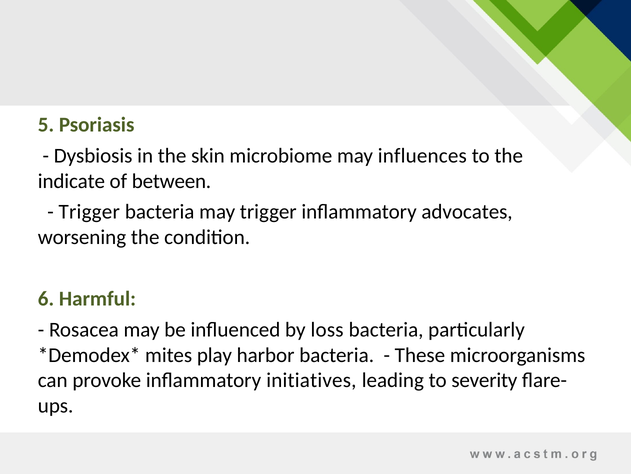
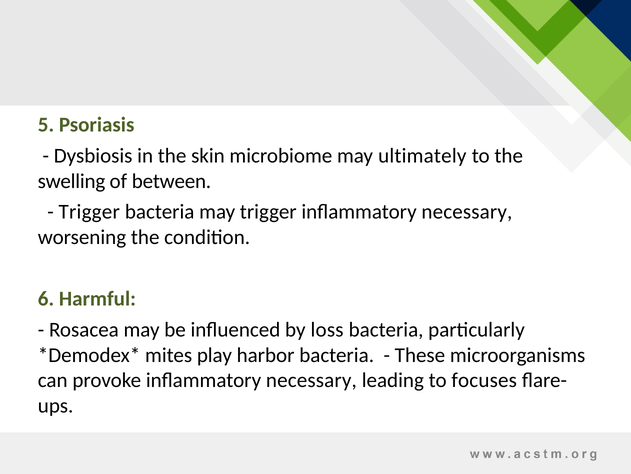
influences: influences -> ultimately (422, 156)
indicate: indicate -> swelling (71, 181)
trigger inflammatory advocates: advocates -> necessary (467, 212)
provoke inflammatory initiatives: initiatives -> necessary (311, 380)
severity: severity -> focuses (484, 380)
